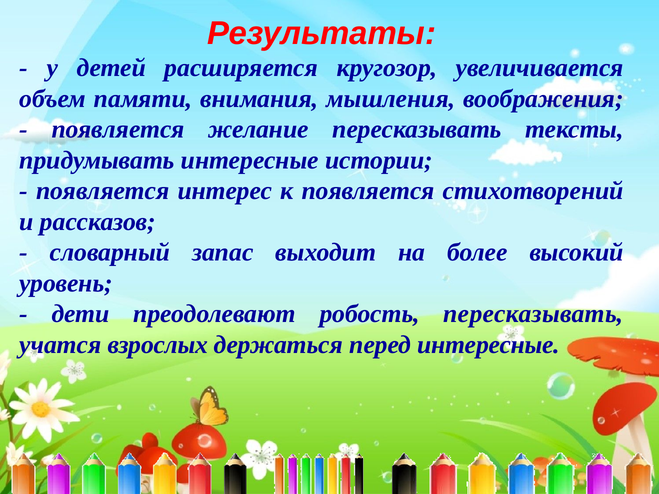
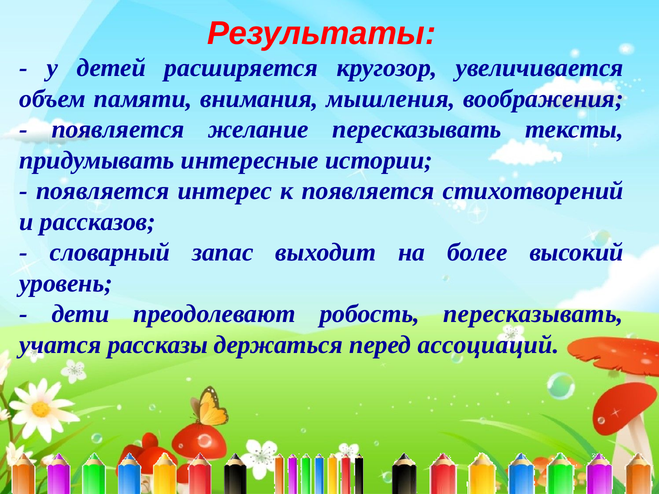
взрослых: взрослых -> рассказы (158, 345)
перед интересные: интересные -> ассоциаций (488, 345)
